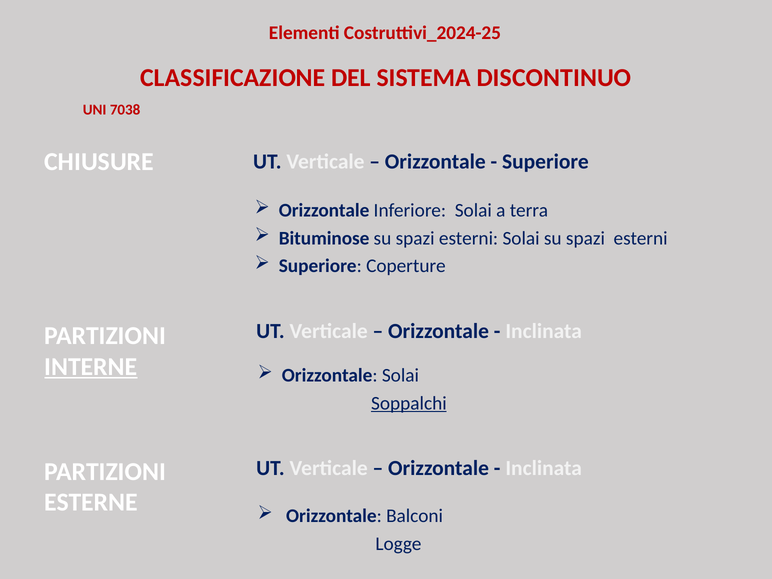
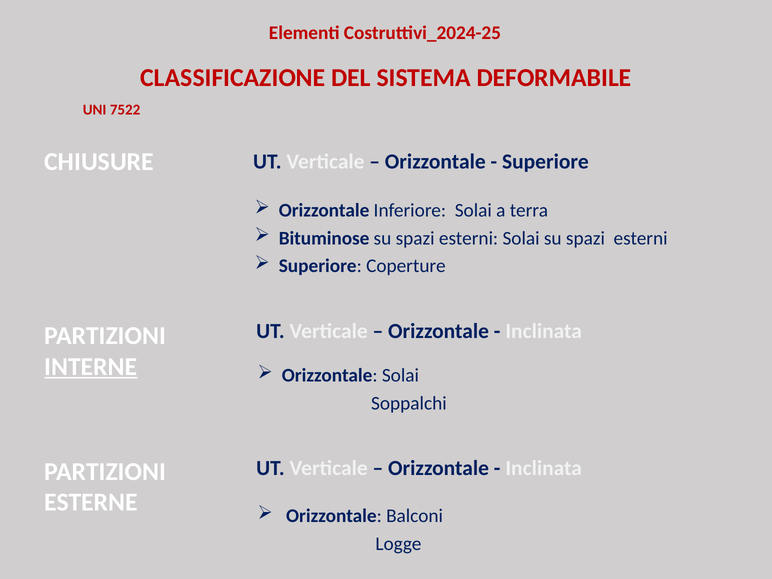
DISCONTINUO: DISCONTINUO -> DEFORMABILE (554, 78)
7038: 7038 -> 7522 (125, 110)
Soppalchi underline: present -> none (409, 403)
